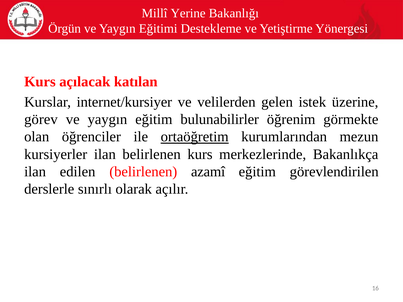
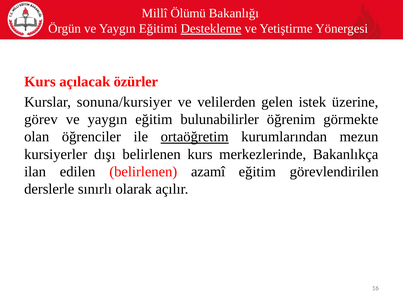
Yerine: Yerine -> Ölümü (188, 13)
Destekleme underline: none -> present (211, 29)
katılan: katılan -> özürler (136, 82)
internet/kursiyer: internet/kursiyer -> sonuna/kursiyer (124, 102)
kursiyerler ilan: ilan -> dışı (105, 154)
